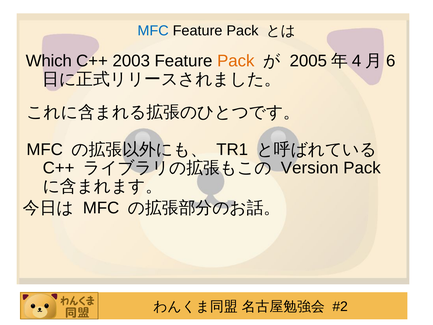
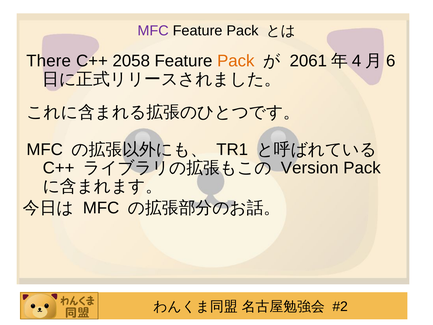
MFC colour: blue -> purple (153, 31)
Which: Which -> There (49, 61)
2003: 2003 -> 2058 (131, 61)
2005: 2005 -> 2061 (308, 61)
